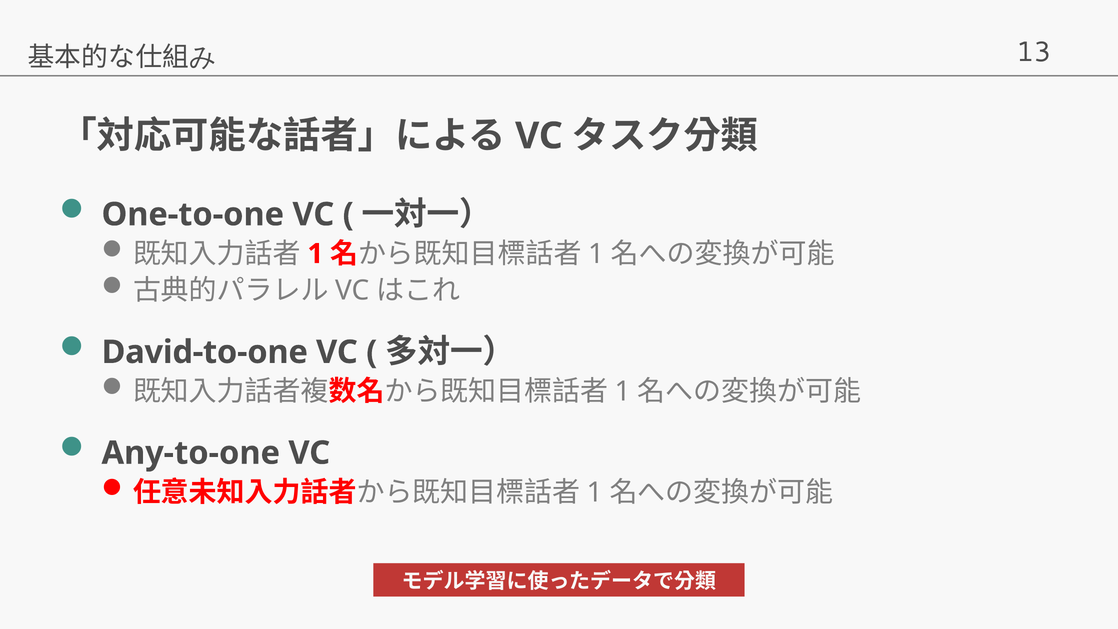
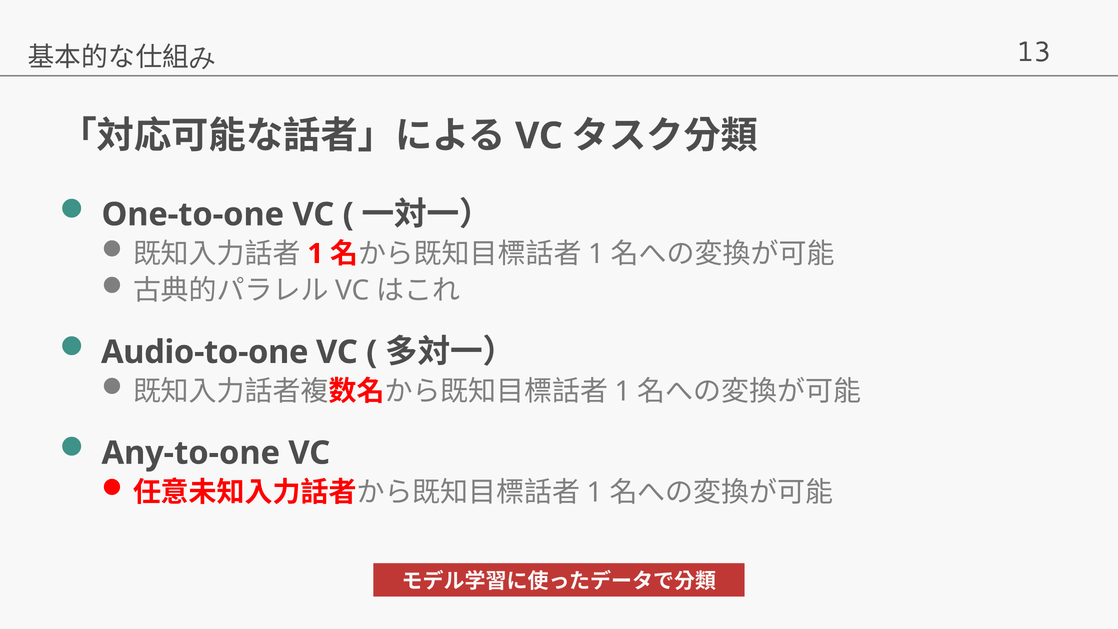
David-to-one: David-to-one -> Audio-to-one (205, 352)
